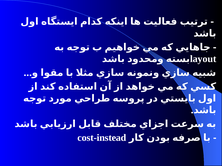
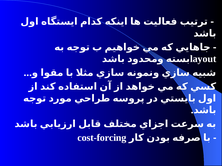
cost-instead: cost-instead -> cost-forcing (102, 138)
